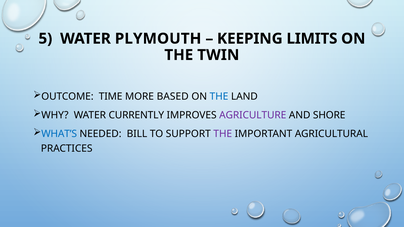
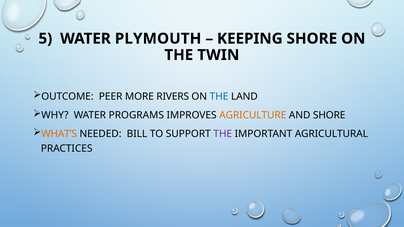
KEEPING LIMITS: LIMITS -> SHORE (312, 39)
TIME: TIME -> PEER (111, 97)
BASED: BASED -> RIVERS (173, 97)
CURRENTLY: CURRENTLY -> PROGRAMS (136, 115)
AGRICULTURE colour: purple -> orange (253, 115)
WHAT’S colour: blue -> orange (59, 134)
